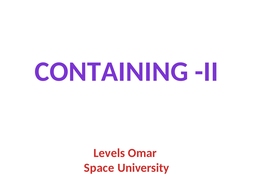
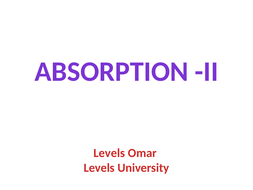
CONTAINING: CONTAINING -> ABSORPTION (111, 72)
Space: Space -> Levels (99, 168)
